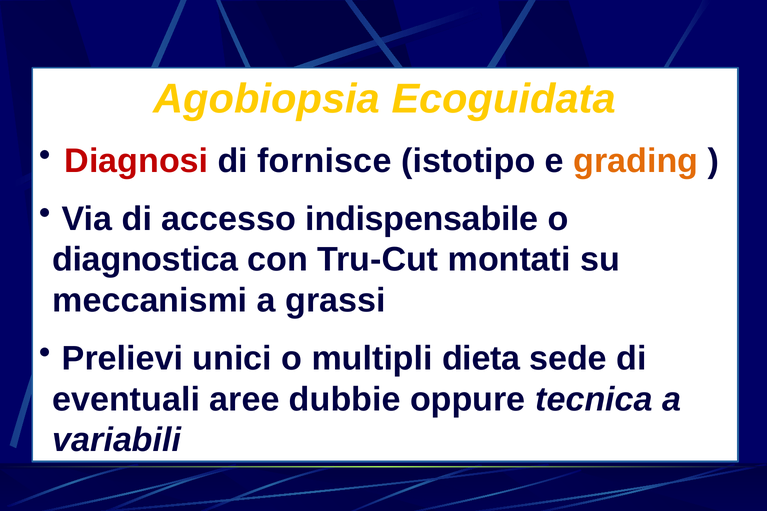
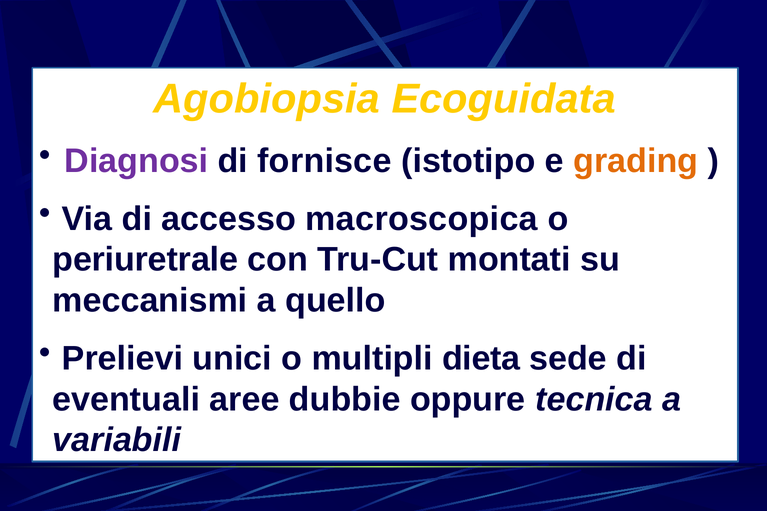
Diagnosi colour: red -> purple (136, 161)
indispensabile: indispensabile -> macroscopica (422, 219)
diagnostica: diagnostica -> periuretrale (145, 260)
grassi: grassi -> quello (335, 301)
